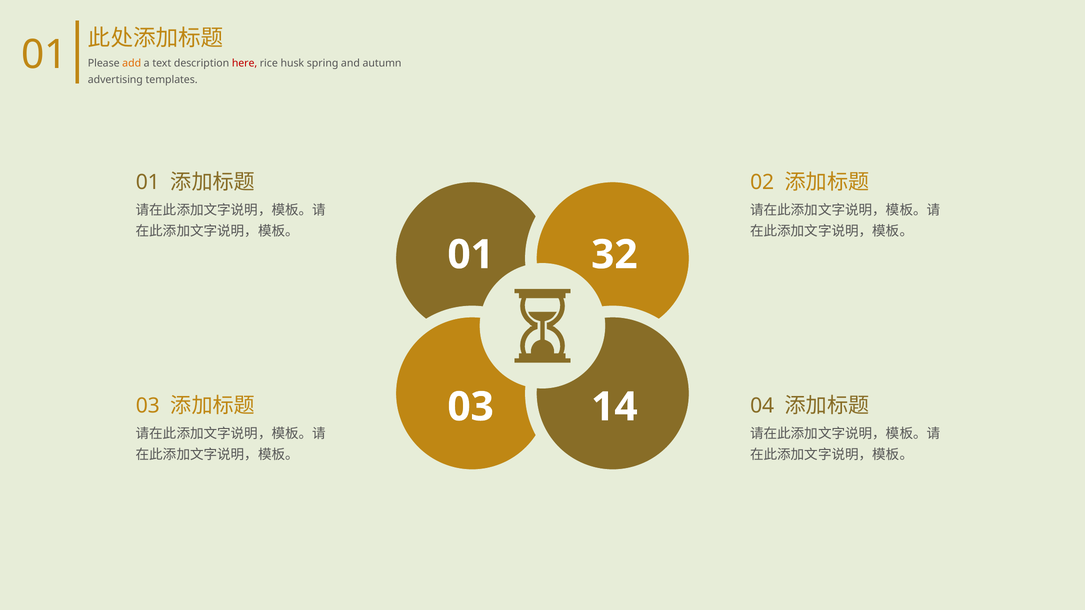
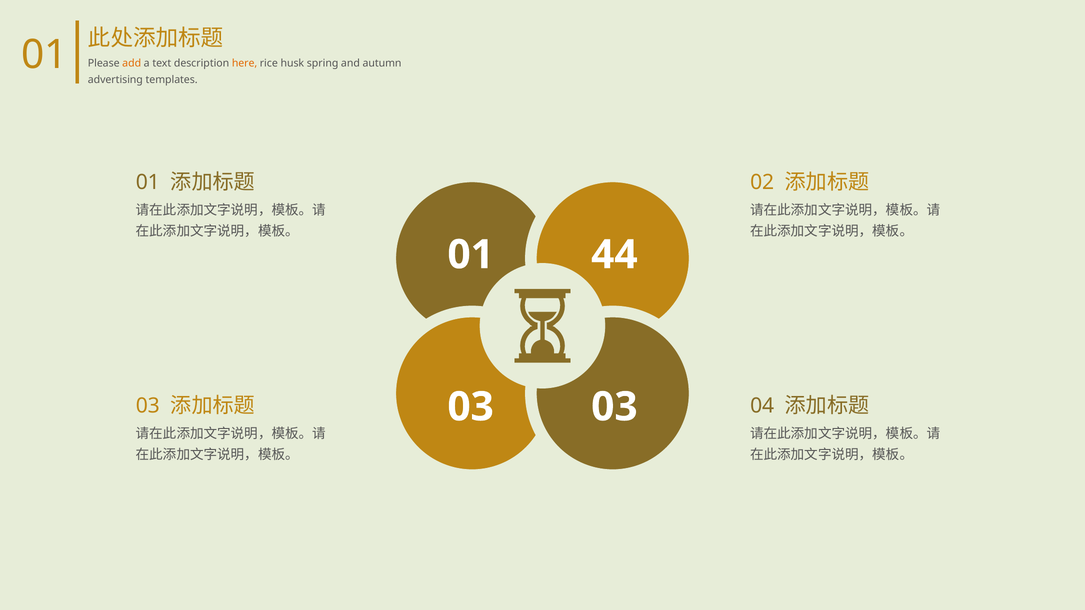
here colour: red -> orange (245, 63)
32: 32 -> 44 (614, 255)
03 14: 14 -> 03 (614, 407)
